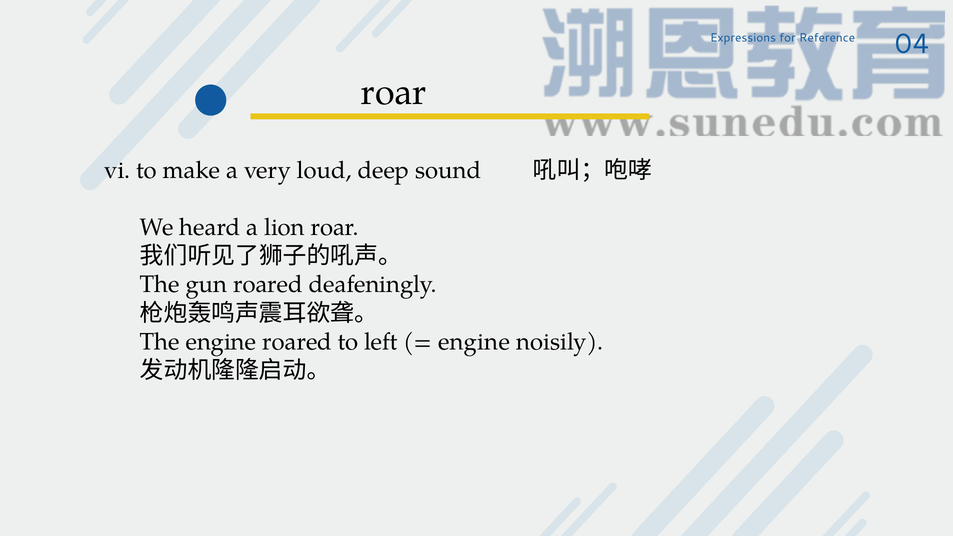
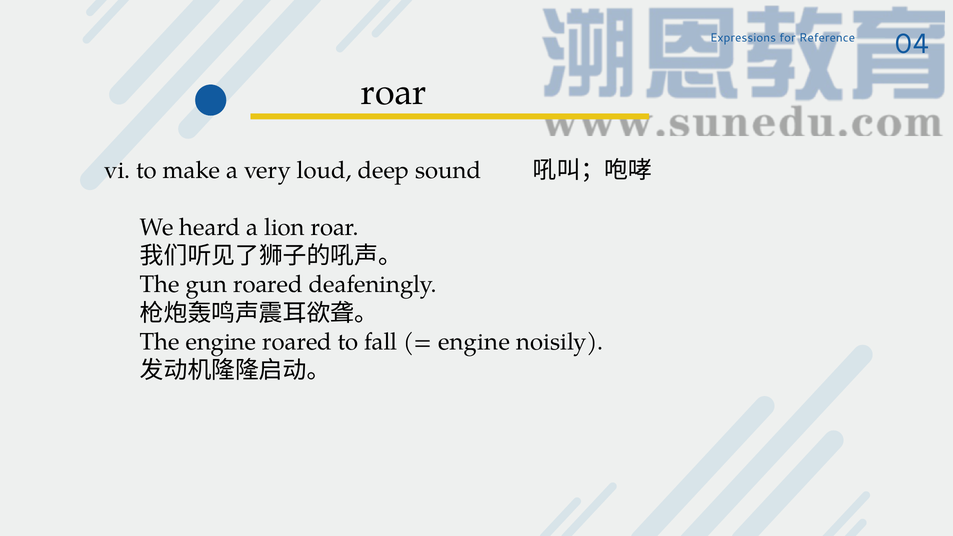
left: left -> fall (381, 342)
